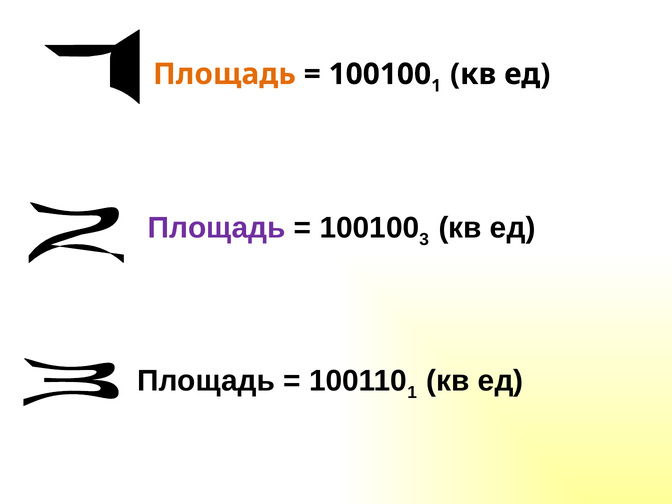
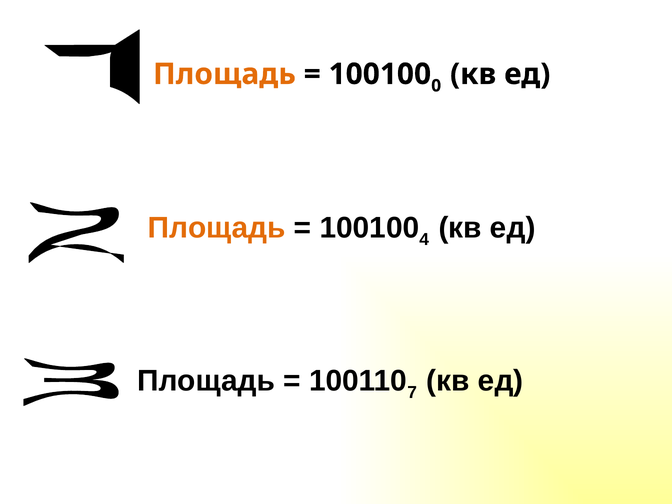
1: 1 -> 0 (436, 86)
Площадь colour: purple -> orange (217, 228)
3: 3 -> 4 (424, 239)
1: 1 -> 7 (412, 393)
